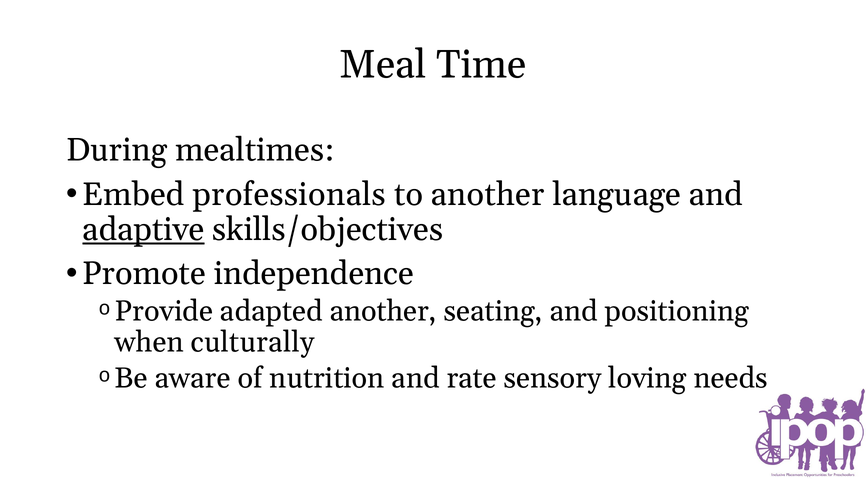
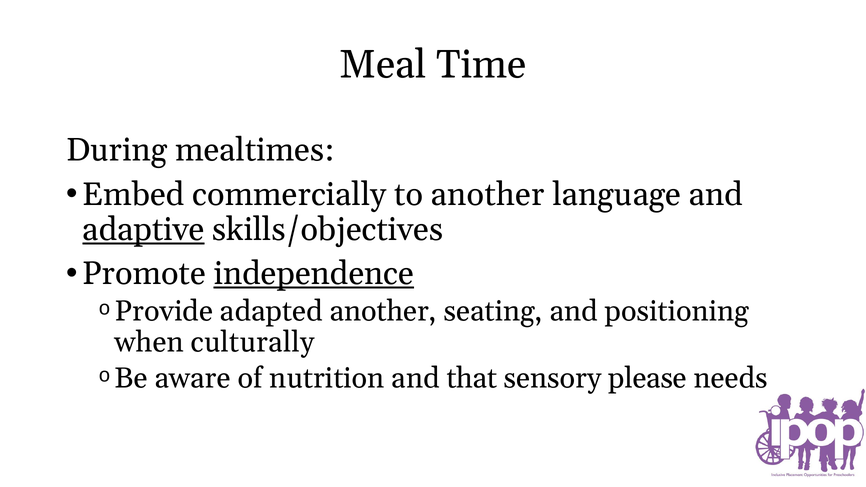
professionals: professionals -> commercially (289, 194)
independence underline: none -> present (314, 274)
rate: rate -> that (472, 378)
loving: loving -> please (648, 378)
